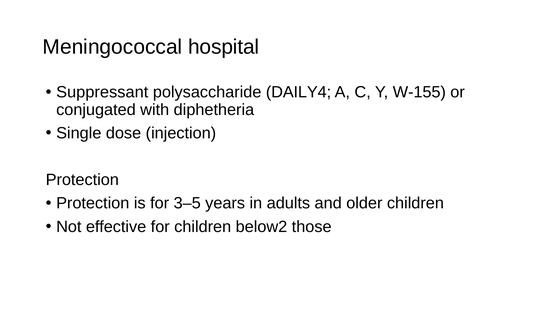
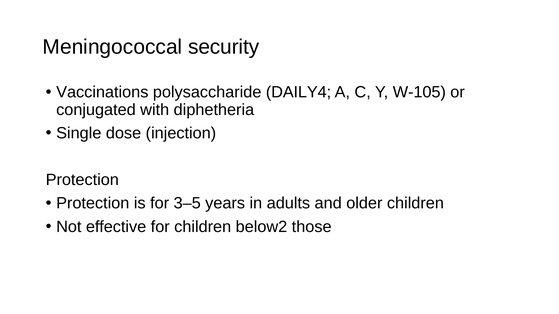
hospital: hospital -> security (224, 47)
Suppressant: Suppressant -> Vaccinations (102, 92)
W-155: W-155 -> W-105 (419, 92)
